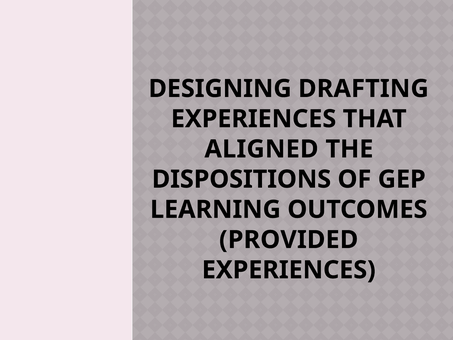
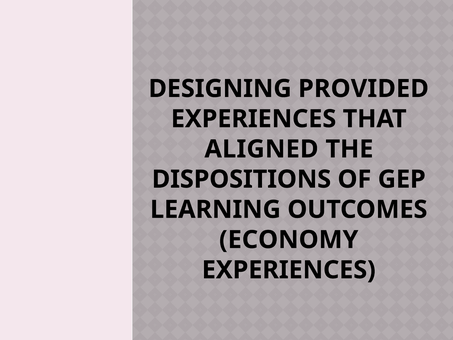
DRAFTING: DRAFTING -> PROVIDED (363, 89)
PROVIDED: PROVIDED -> ECONOMY (289, 240)
